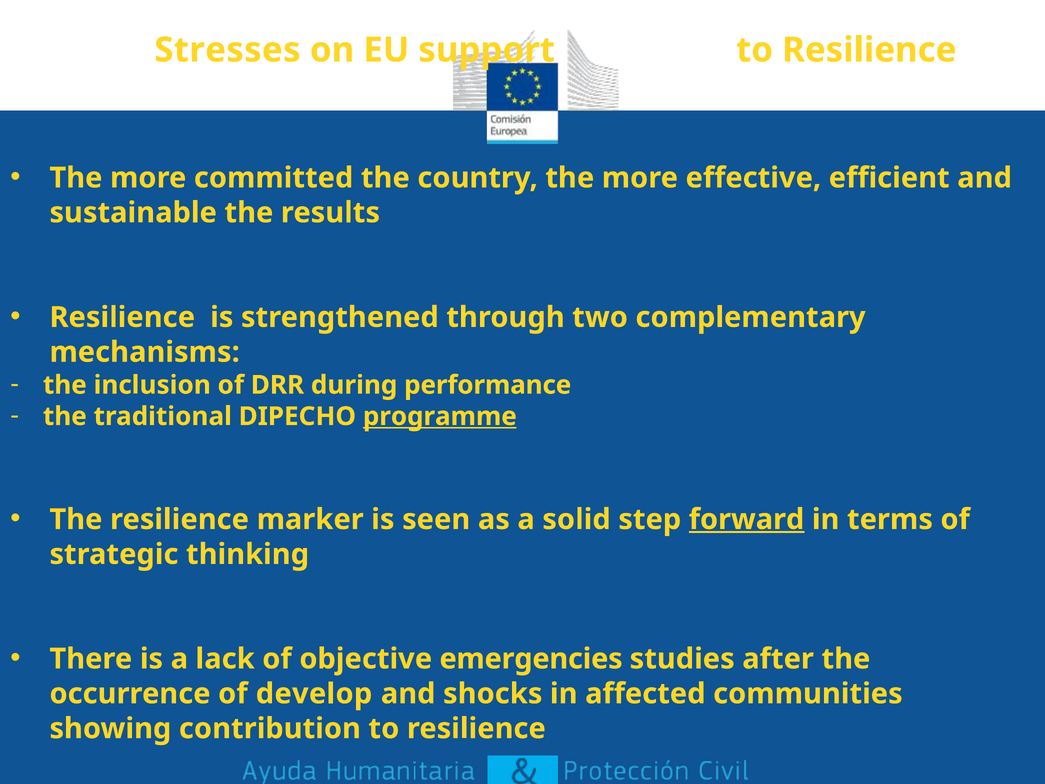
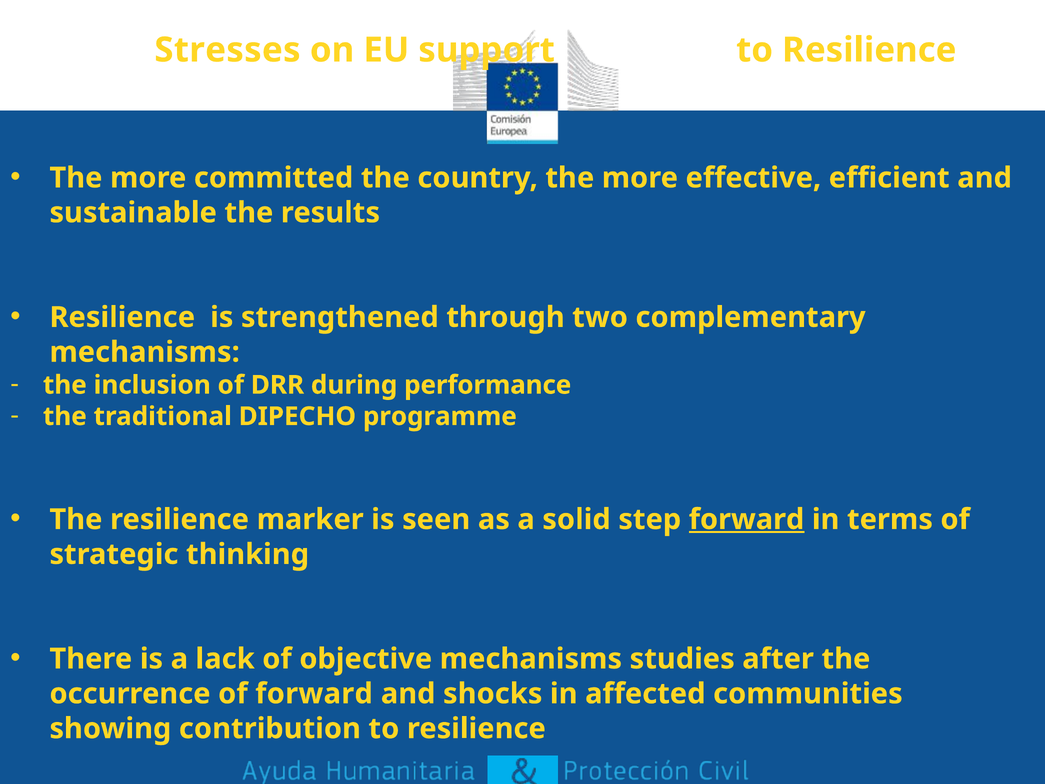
programme underline: present -> none (440, 416)
objective emergencies: emergencies -> mechanisms (531, 659)
of develop: develop -> forward (314, 694)
